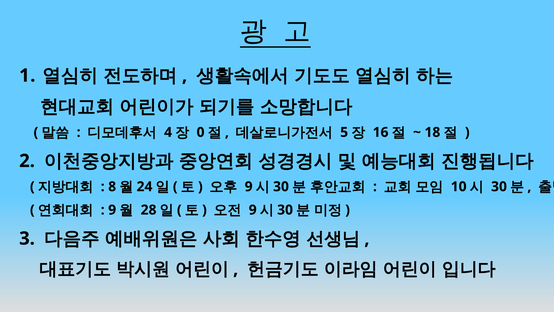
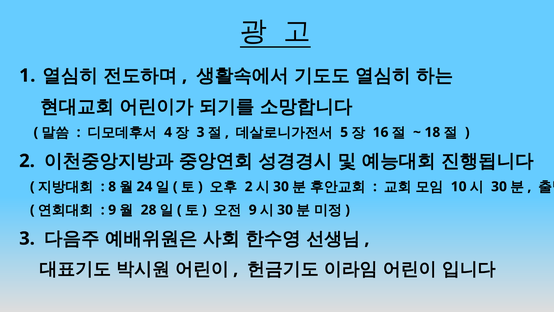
0: 0 -> 3 (201, 132)
9: 9 -> 2 (249, 186)
